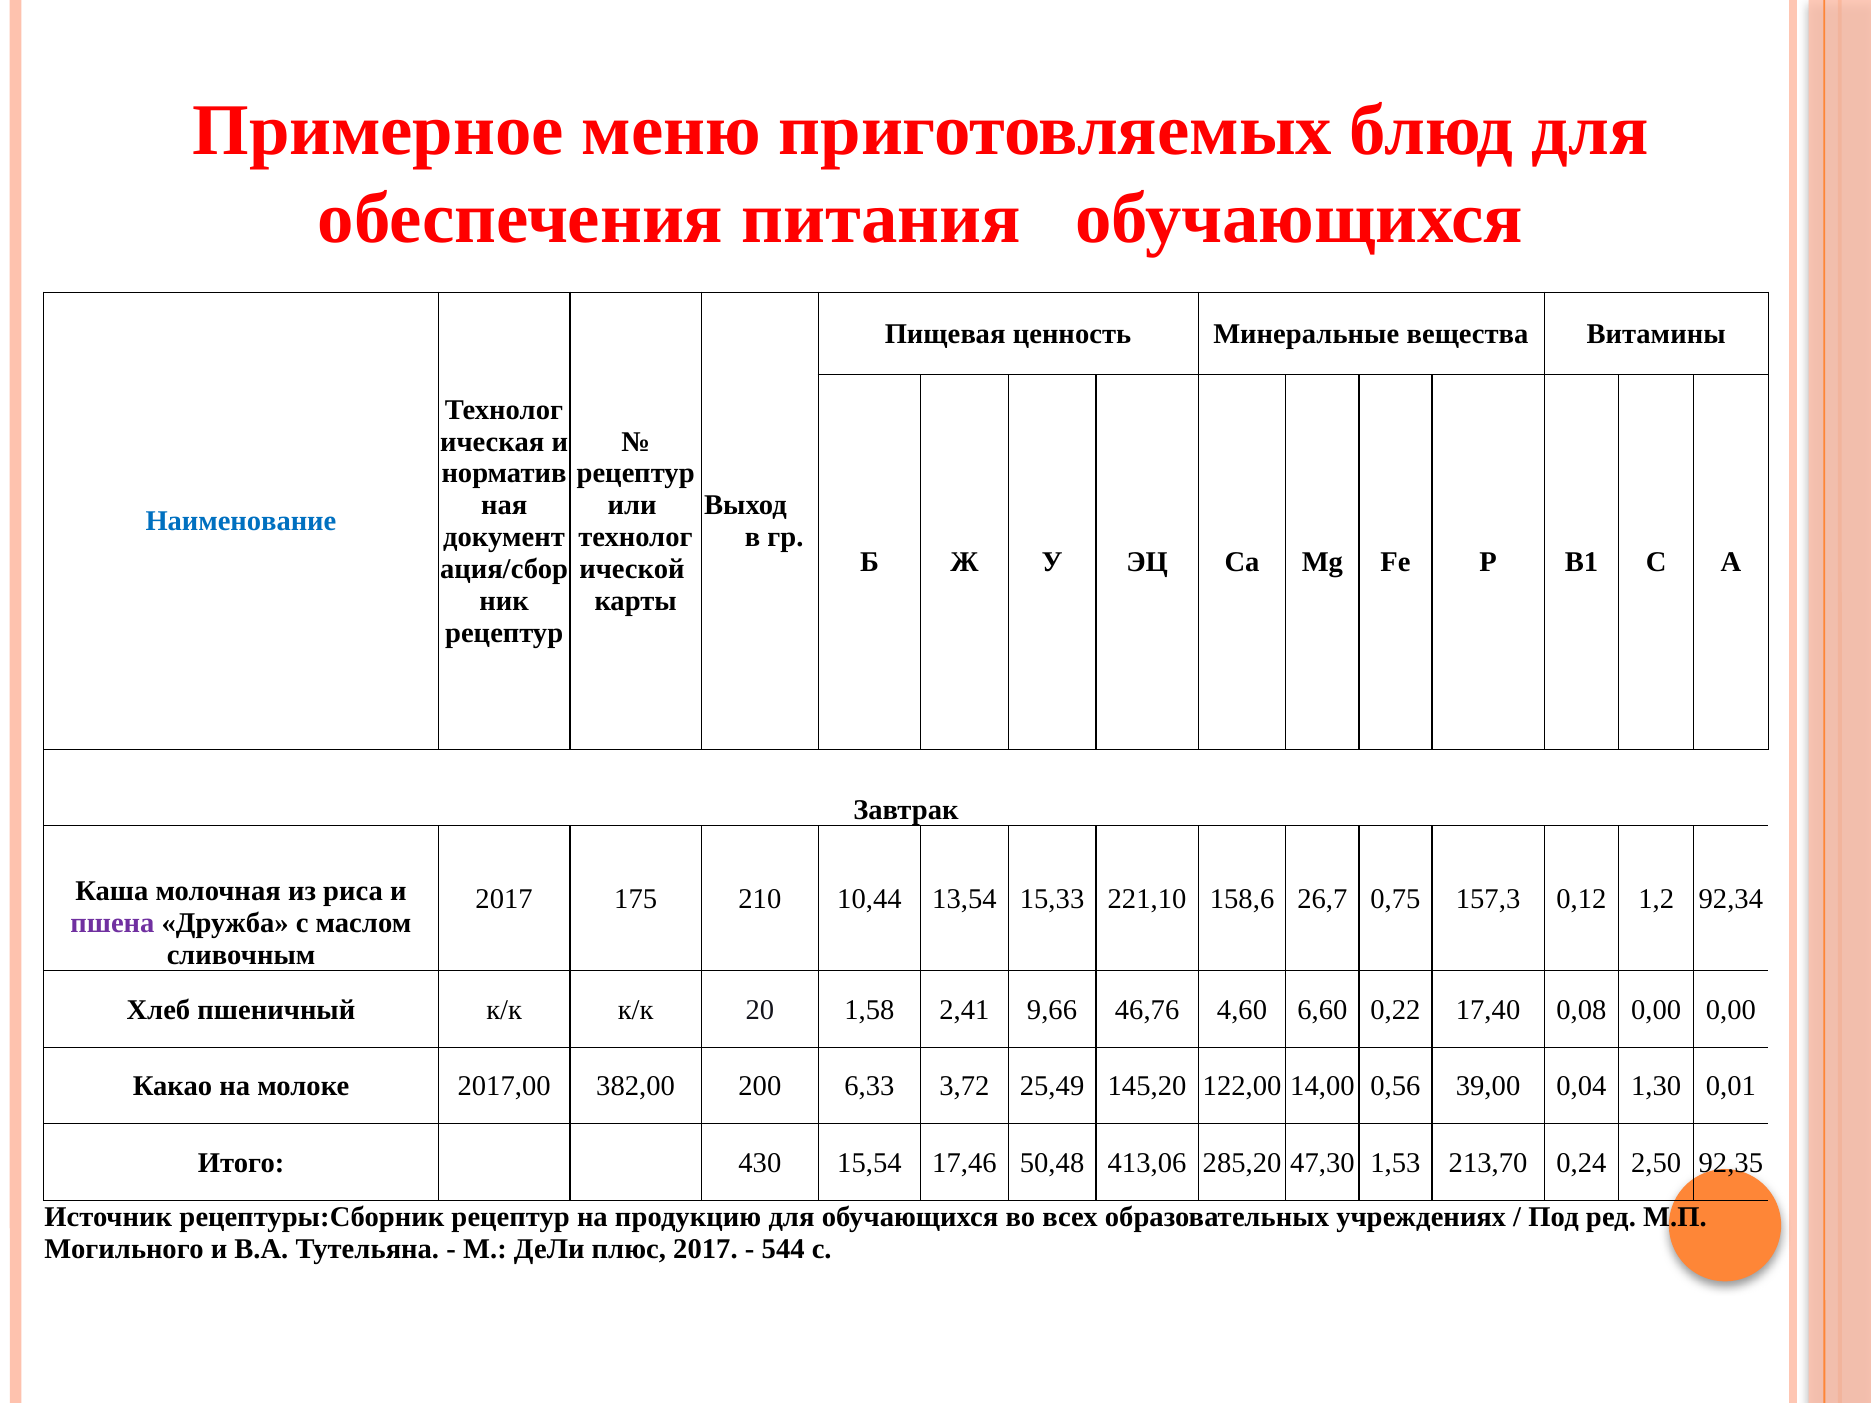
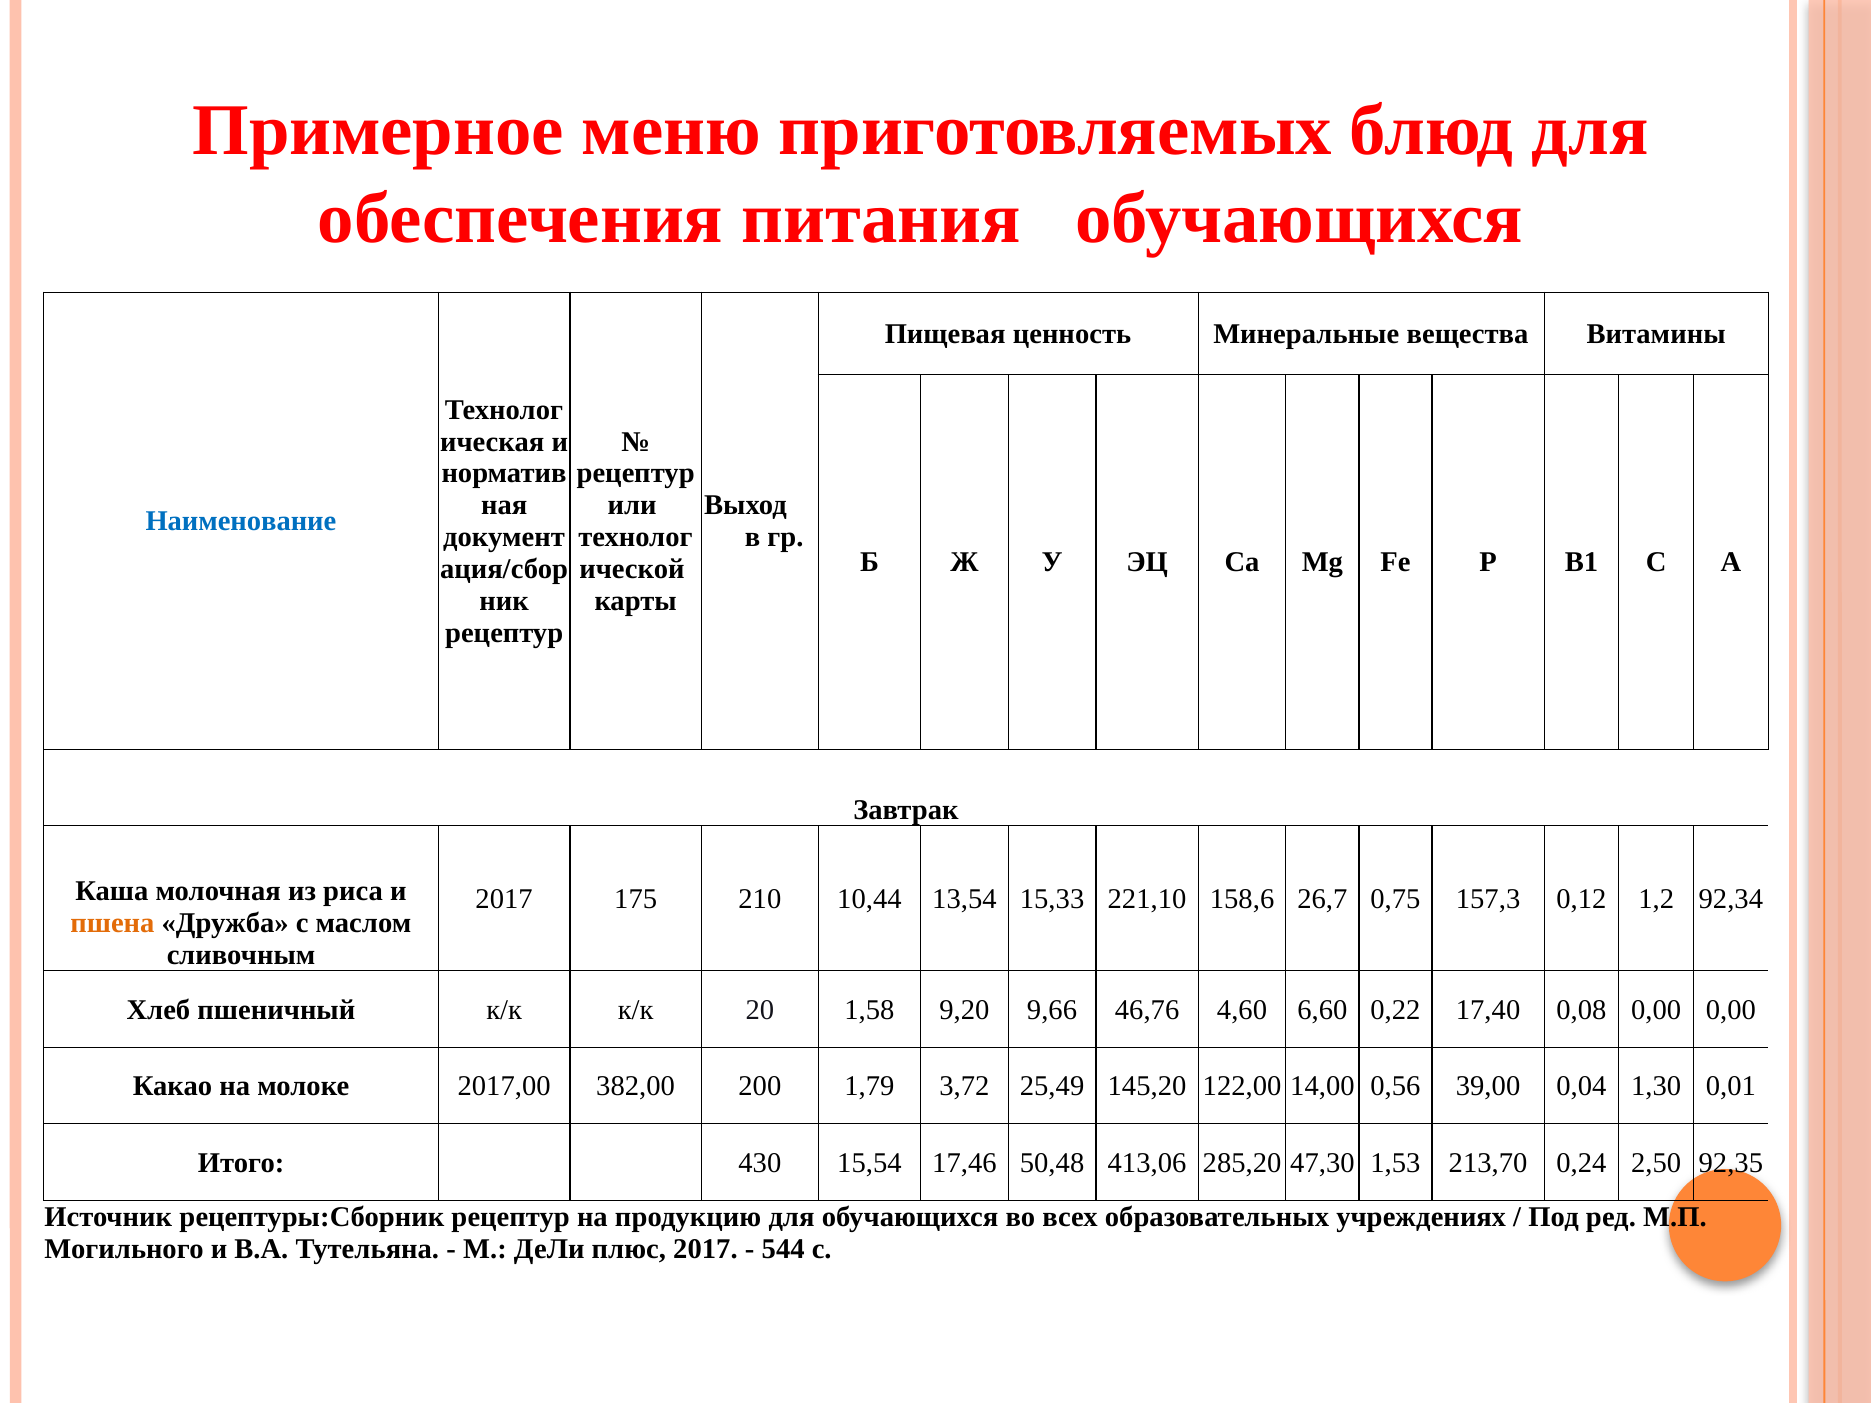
пшена colour: purple -> orange (112, 923)
2,41: 2,41 -> 9,20 (964, 1010)
6,33: 6,33 -> 1,79 (869, 1086)
